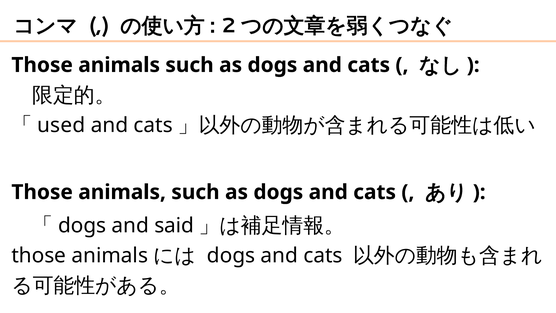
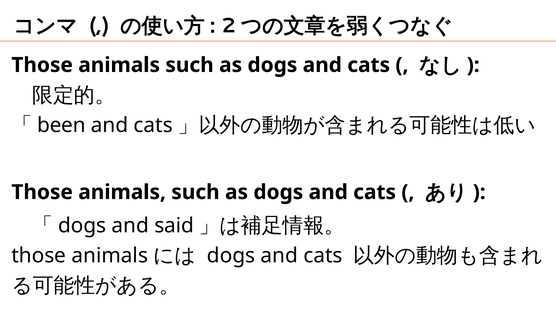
used: used -> been (61, 125)
